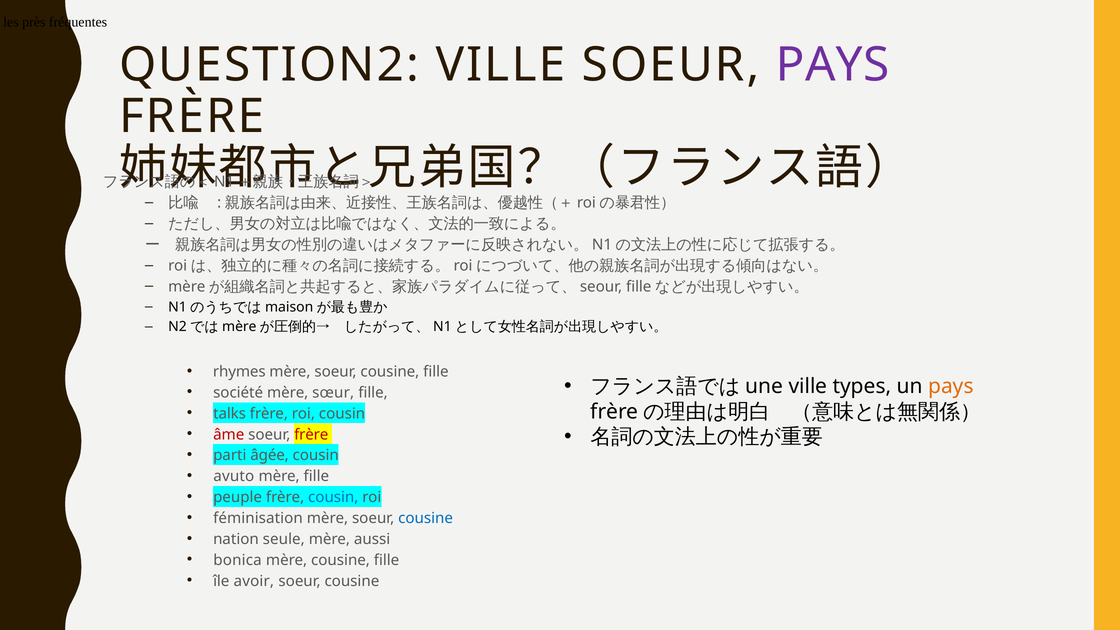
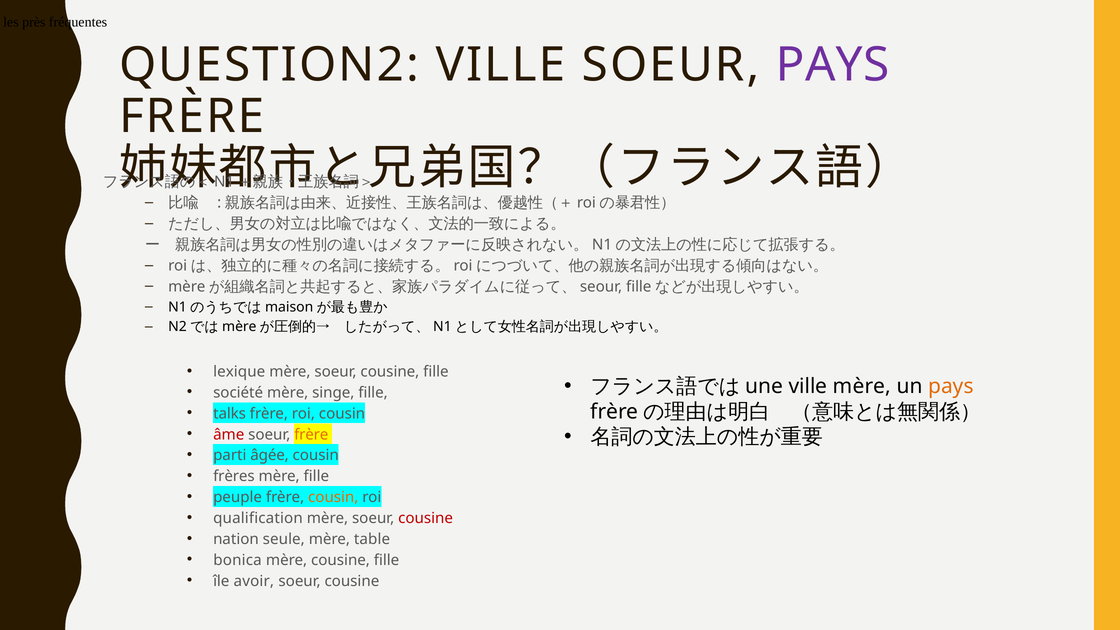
rhymes: rhymes -> lexique (239, 372)
ville types: types -> mère (862, 386)
sœur: sœur -> singe (333, 393)
frère colour: red -> orange (311, 434)
avuto: avuto -> frères (234, 476)
cousin colour: blue -> orange (333, 497)
féminisation: féminisation -> qualification (258, 518)
cousine colour: blue -> red (426, 518)
mère aussi: aussi -> table (372, 539)
